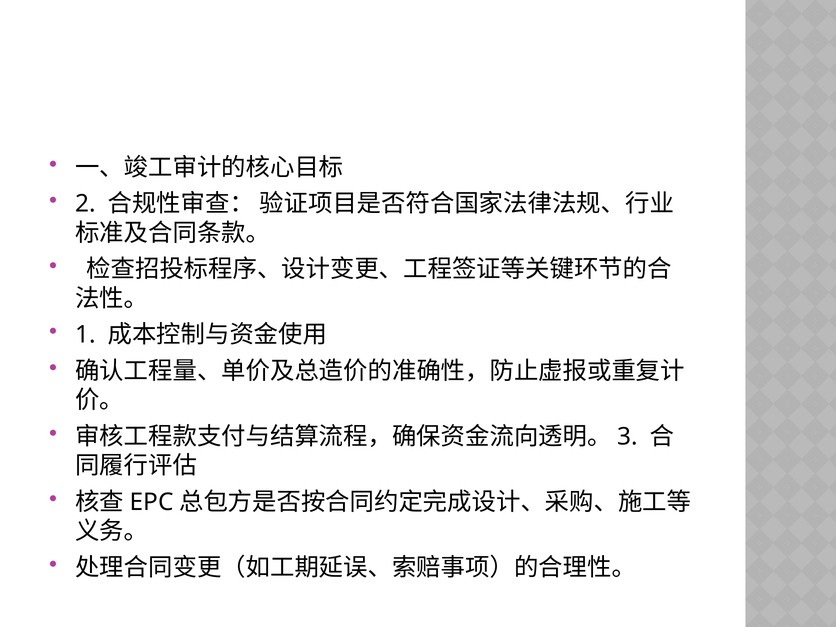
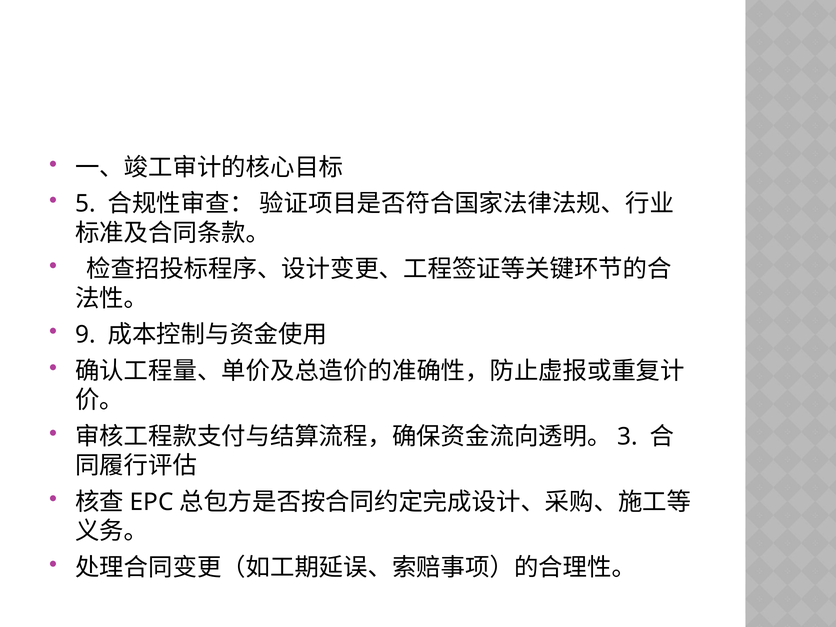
2: 2 -> 5 (85, 204)
1: 1 -> 9 (85, 335)
